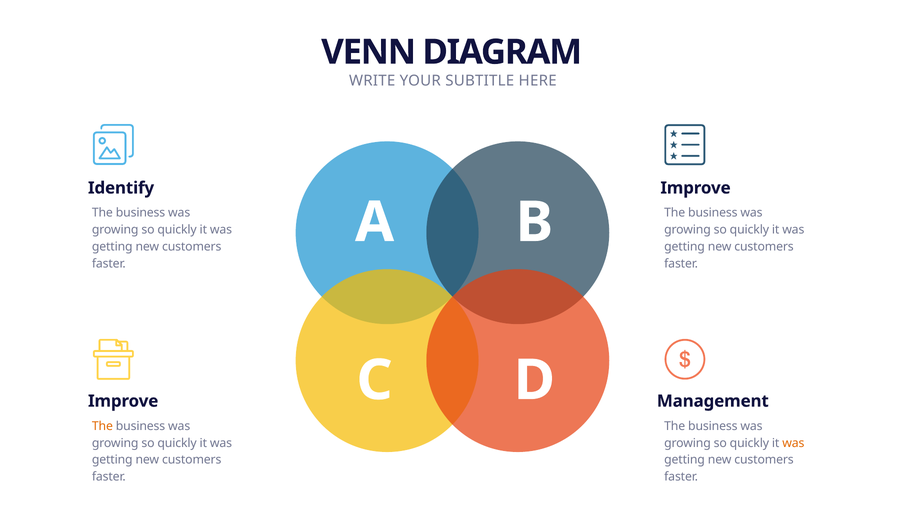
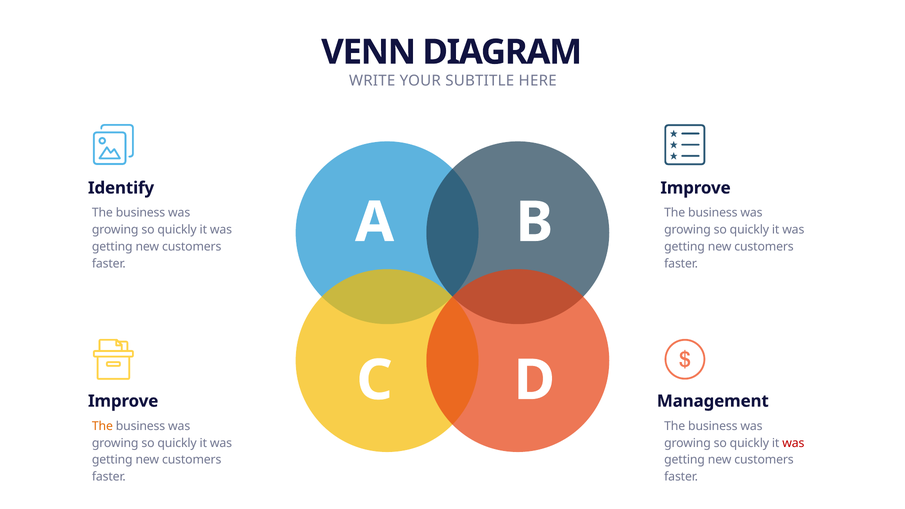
was colour: orange -> red (793, 443)
